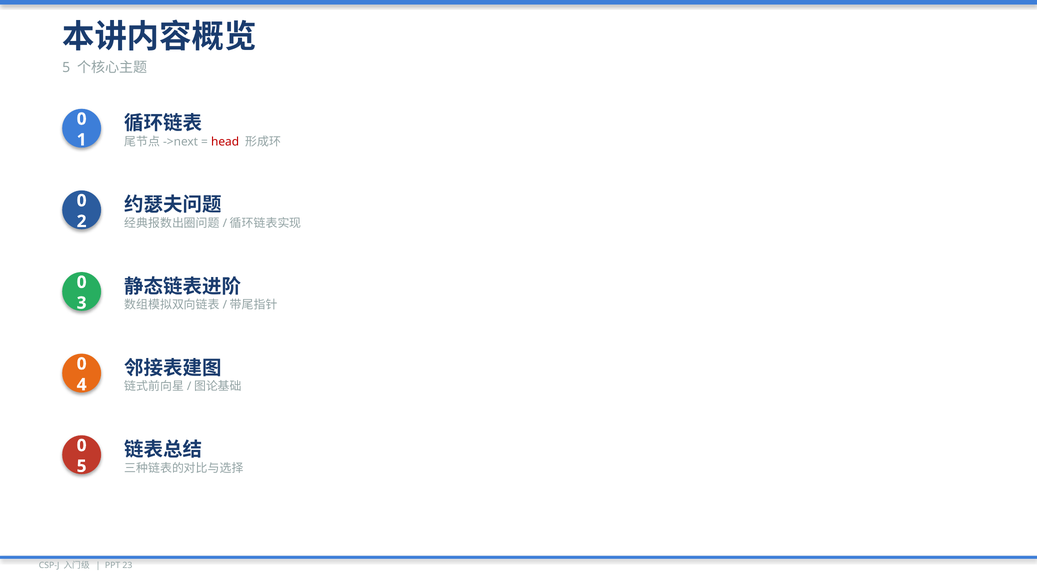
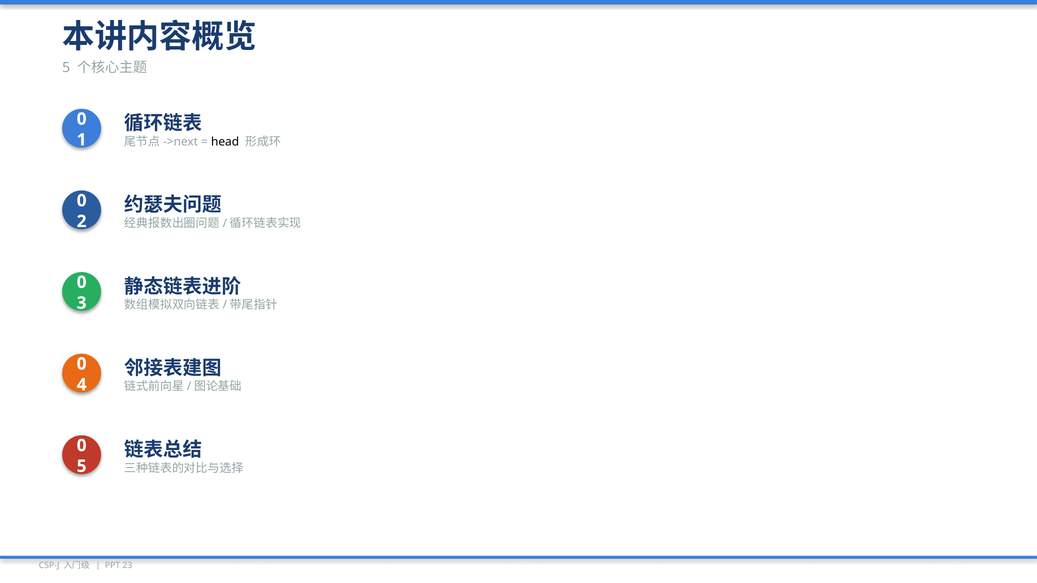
head colour: red -> black (225, 142)
